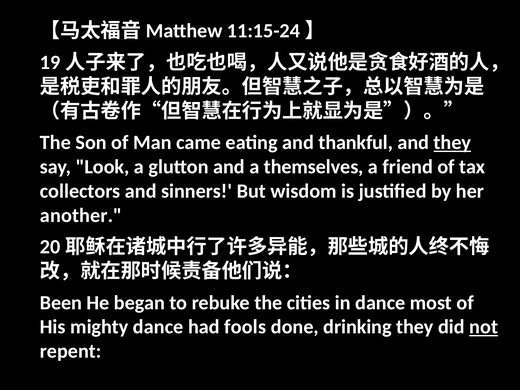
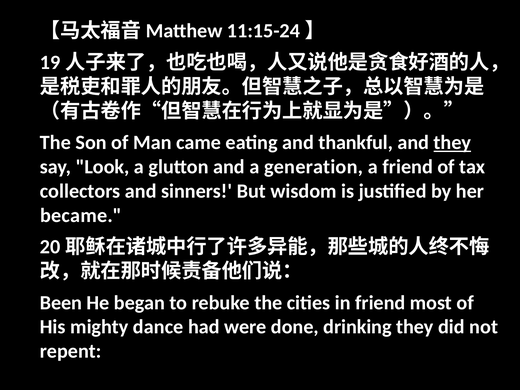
themselves: themselves -> generation (314, 167)
another: another -> became (81, 215)
in dance: dance -> friend (380, 303)
fools: fools -> were (245, 327)
not underline: present -> none (484, 327)
